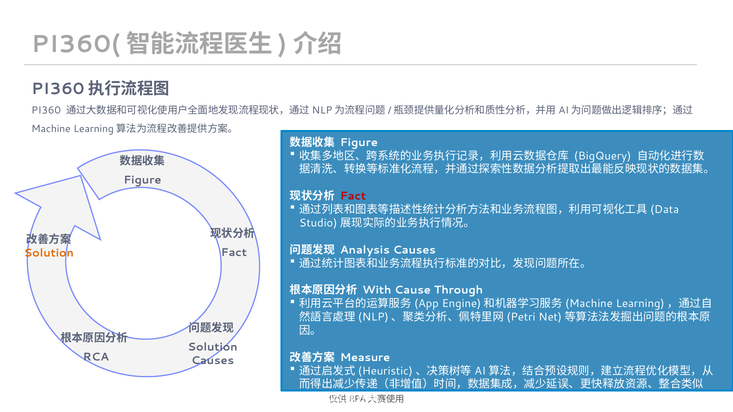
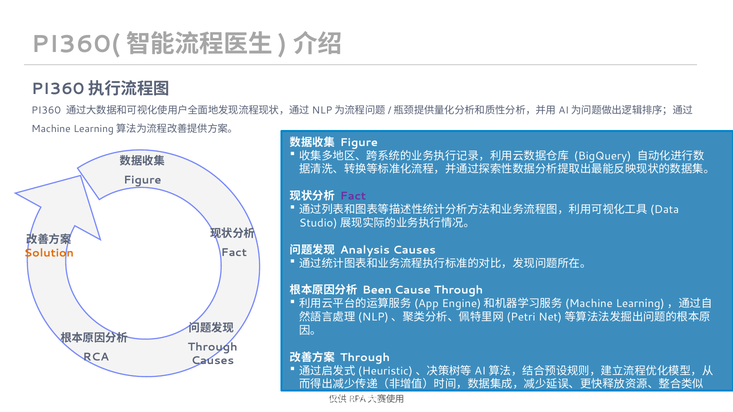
Fact colour: red -> purple (353, 196)
With: With -> Been (377, 290)
Solution: Solution -> Through (213, 347)
Measure: Measure -> Through (365, 358)
